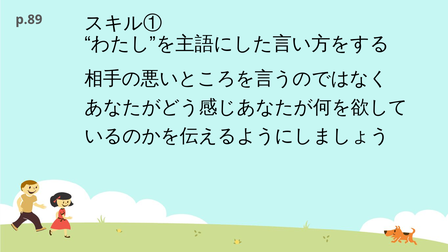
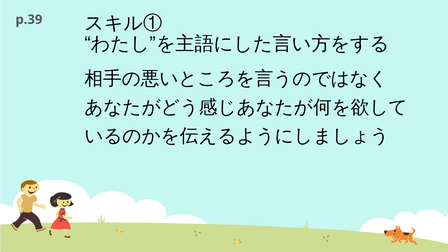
p.89: p.89 -> p.39 (29, 20)
